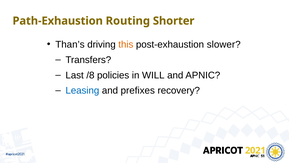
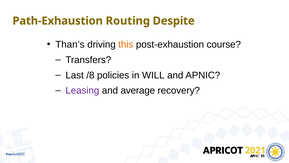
Shorter: Shorter -> Despite (174, 21)
slower: slower -> course (224, 44)
Leasing colour: blue -> purple (82, 90)
prefixes: prefixes -> average (138, 90)
